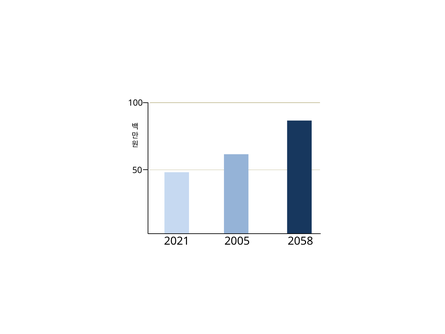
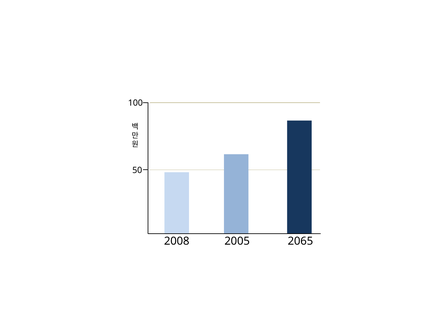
2021: 2021 -> 2008 (177, 241)
2058: 2058 -> 2065 (300, 241)
